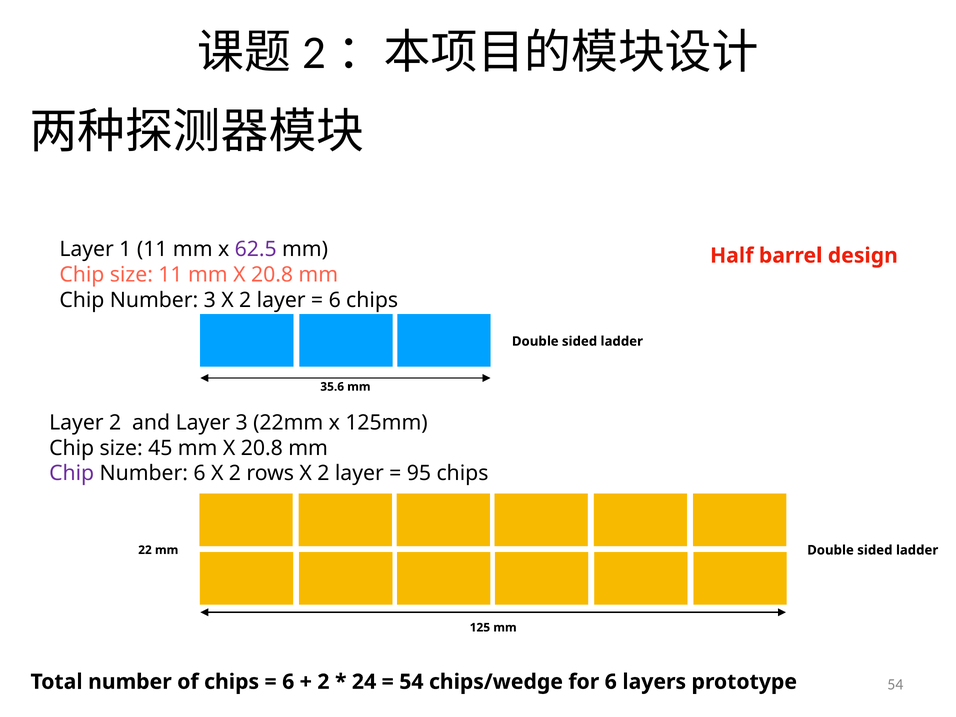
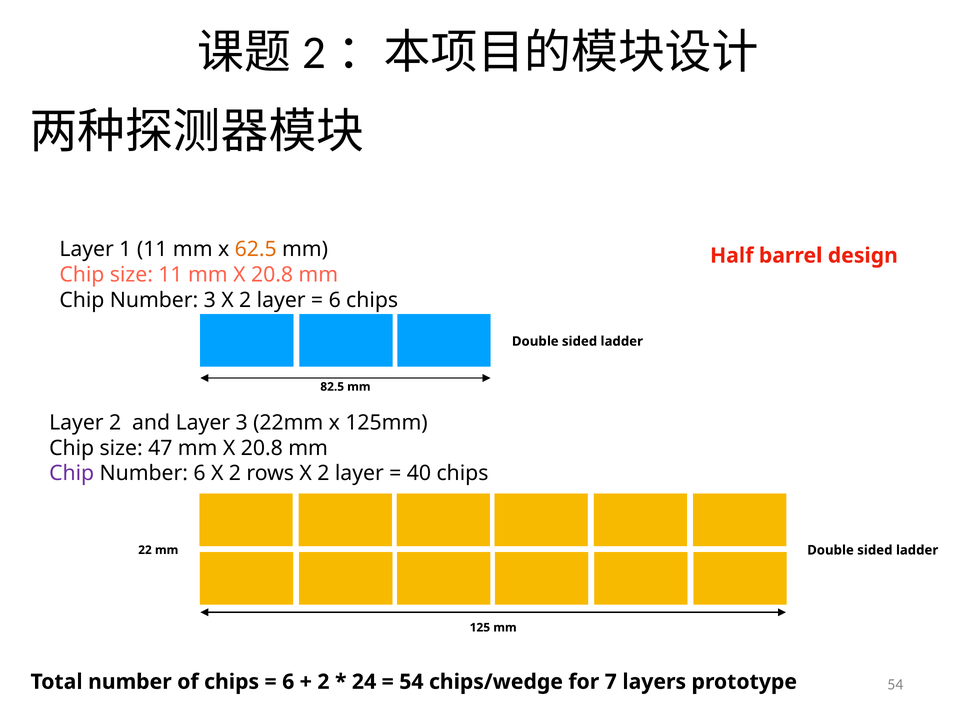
62.5 colour: purple -> orange (256, 249)
35.6: 35.6 -> 82.5 (332, 387)
45: 45 -> 47 (160, 448)
95: 95 -> 40 (419, 473)
for 6: 6 -> 7 (611, 682)
